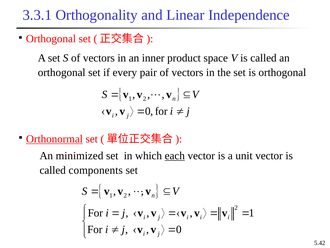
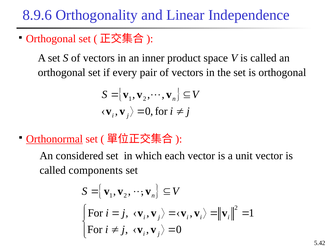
3.3.1: 3.3.1 -> 8.9.6 (37, 15)
minimized: minimized -> considered (80, 155)
each underline: present -> none (175, 155)
